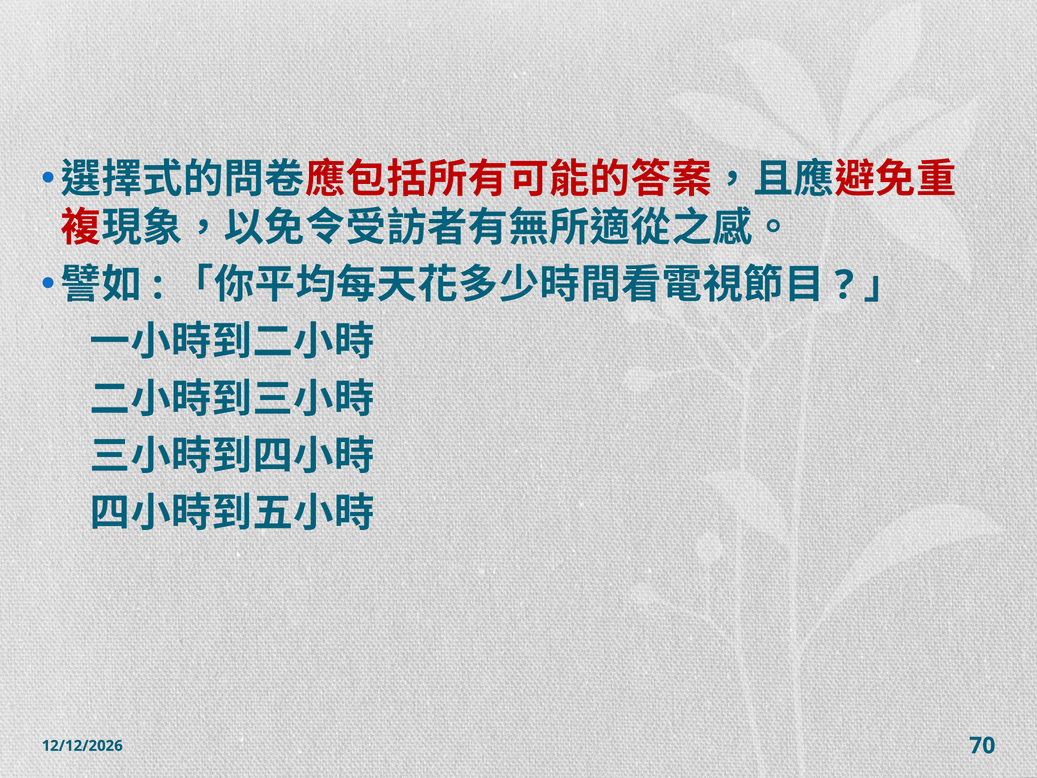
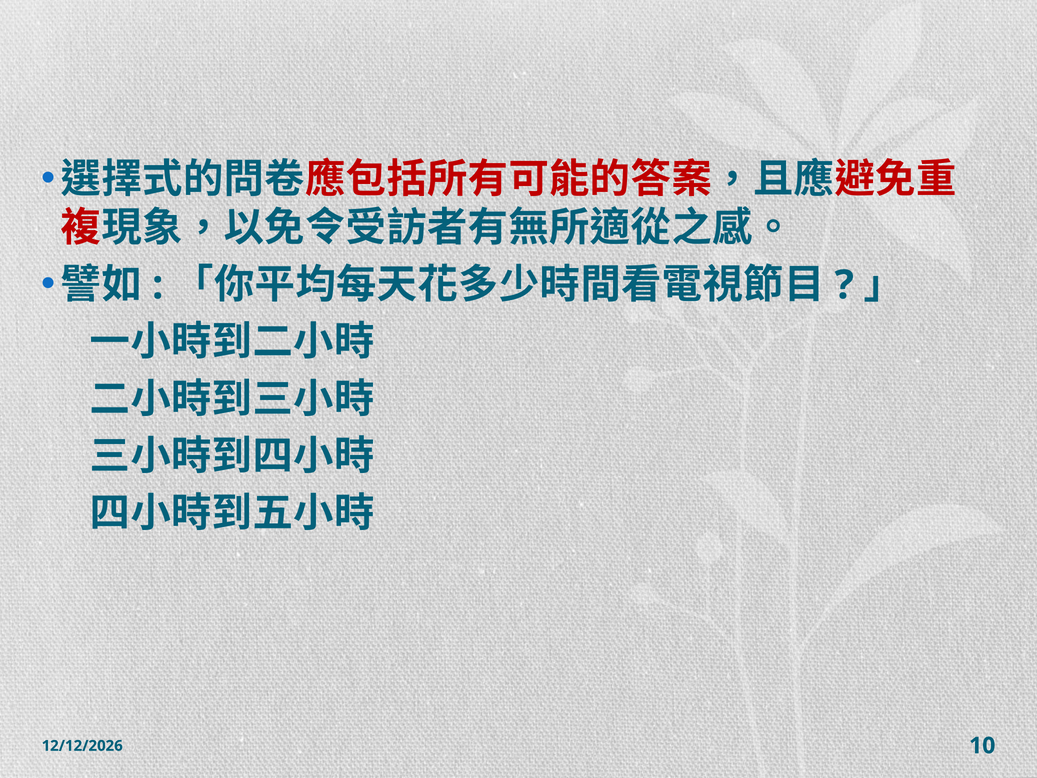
70: 70 -> 10 (982, 745)
